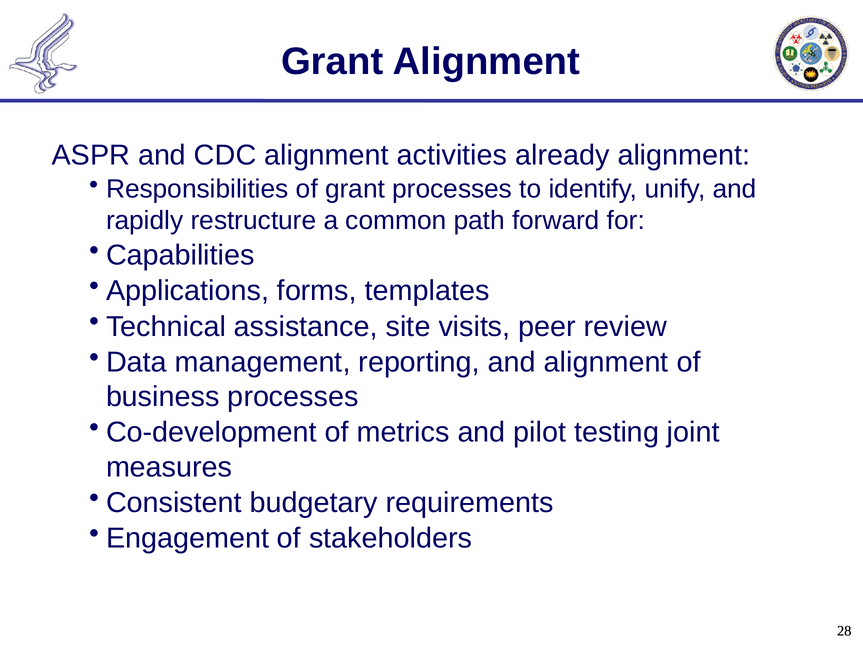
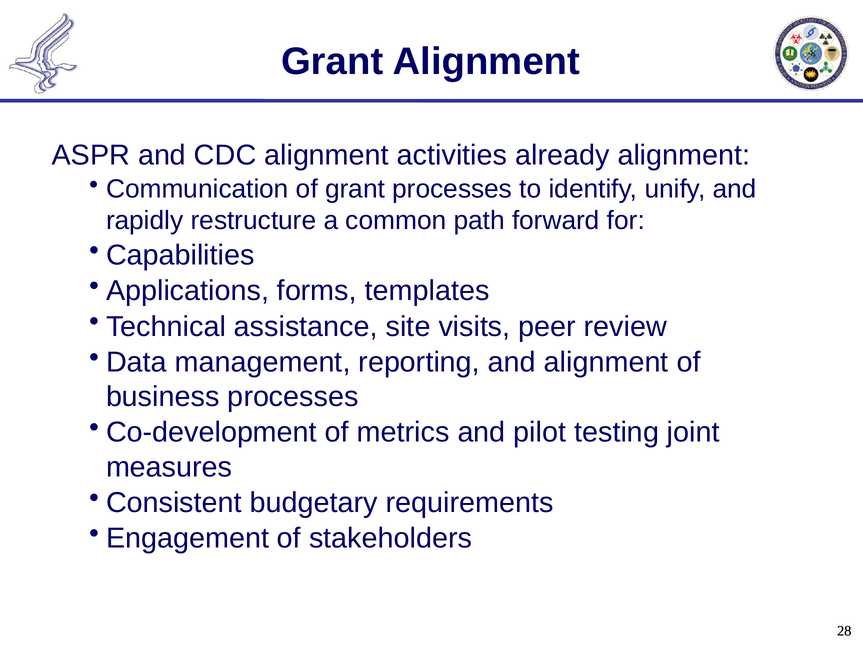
Responsibilities: Responsibilities -> Communication (197, 189)
